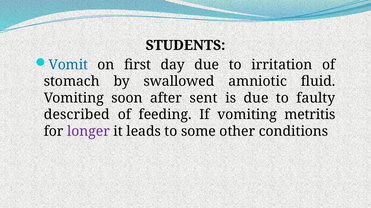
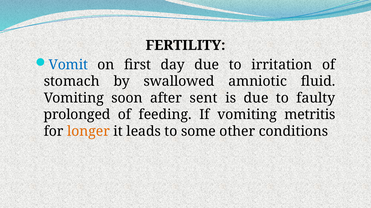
STUDENTS: STUDENTS -> FERTILITY (185, 45)
described: described -> prolonged (77, 115)
longer colour: purple -> orange (89, 132)
